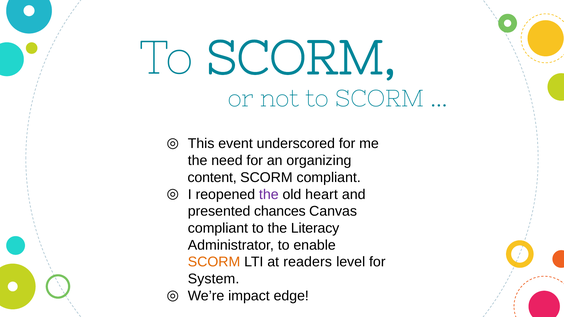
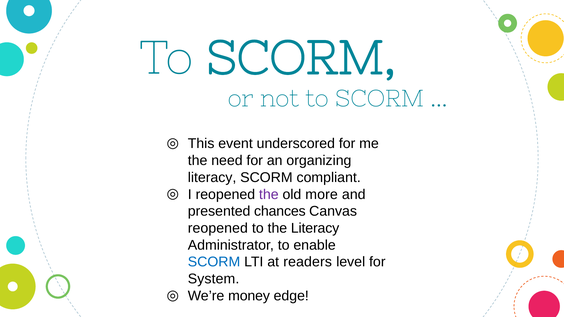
content: content -> literacy (212, 178)
heart: heart -> more (322, 195)
compliant: compliant -> reopened (218, 228)
SCORM colour: orange -> blue (214, 262)
impact: impact -> money (249, 296)
